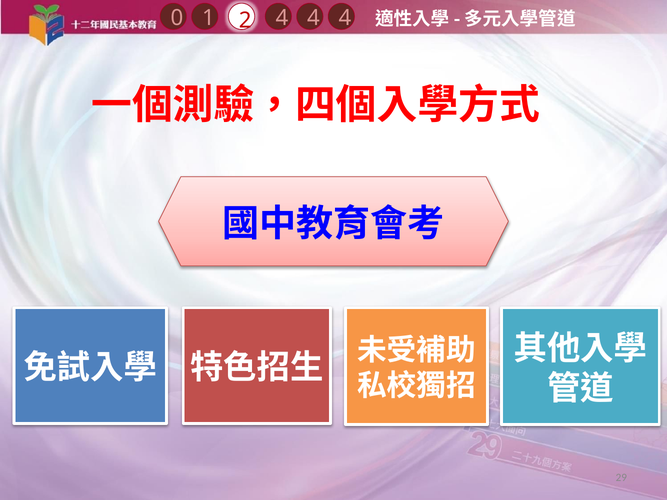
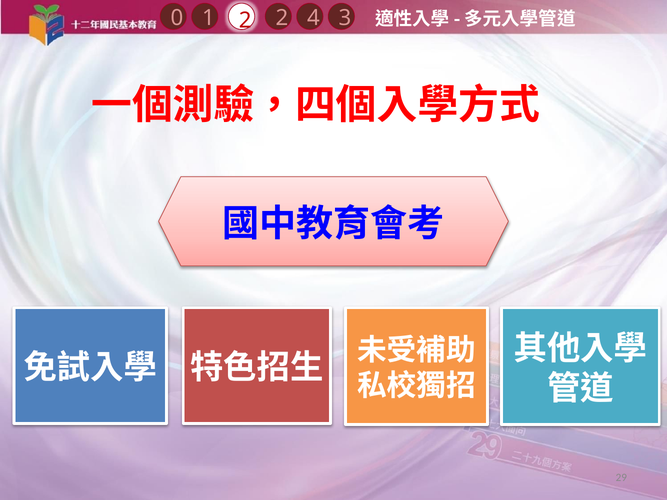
4 4: 4 -> 3 (345, 18)
2 4: 4 -> 2 (282, 18)
